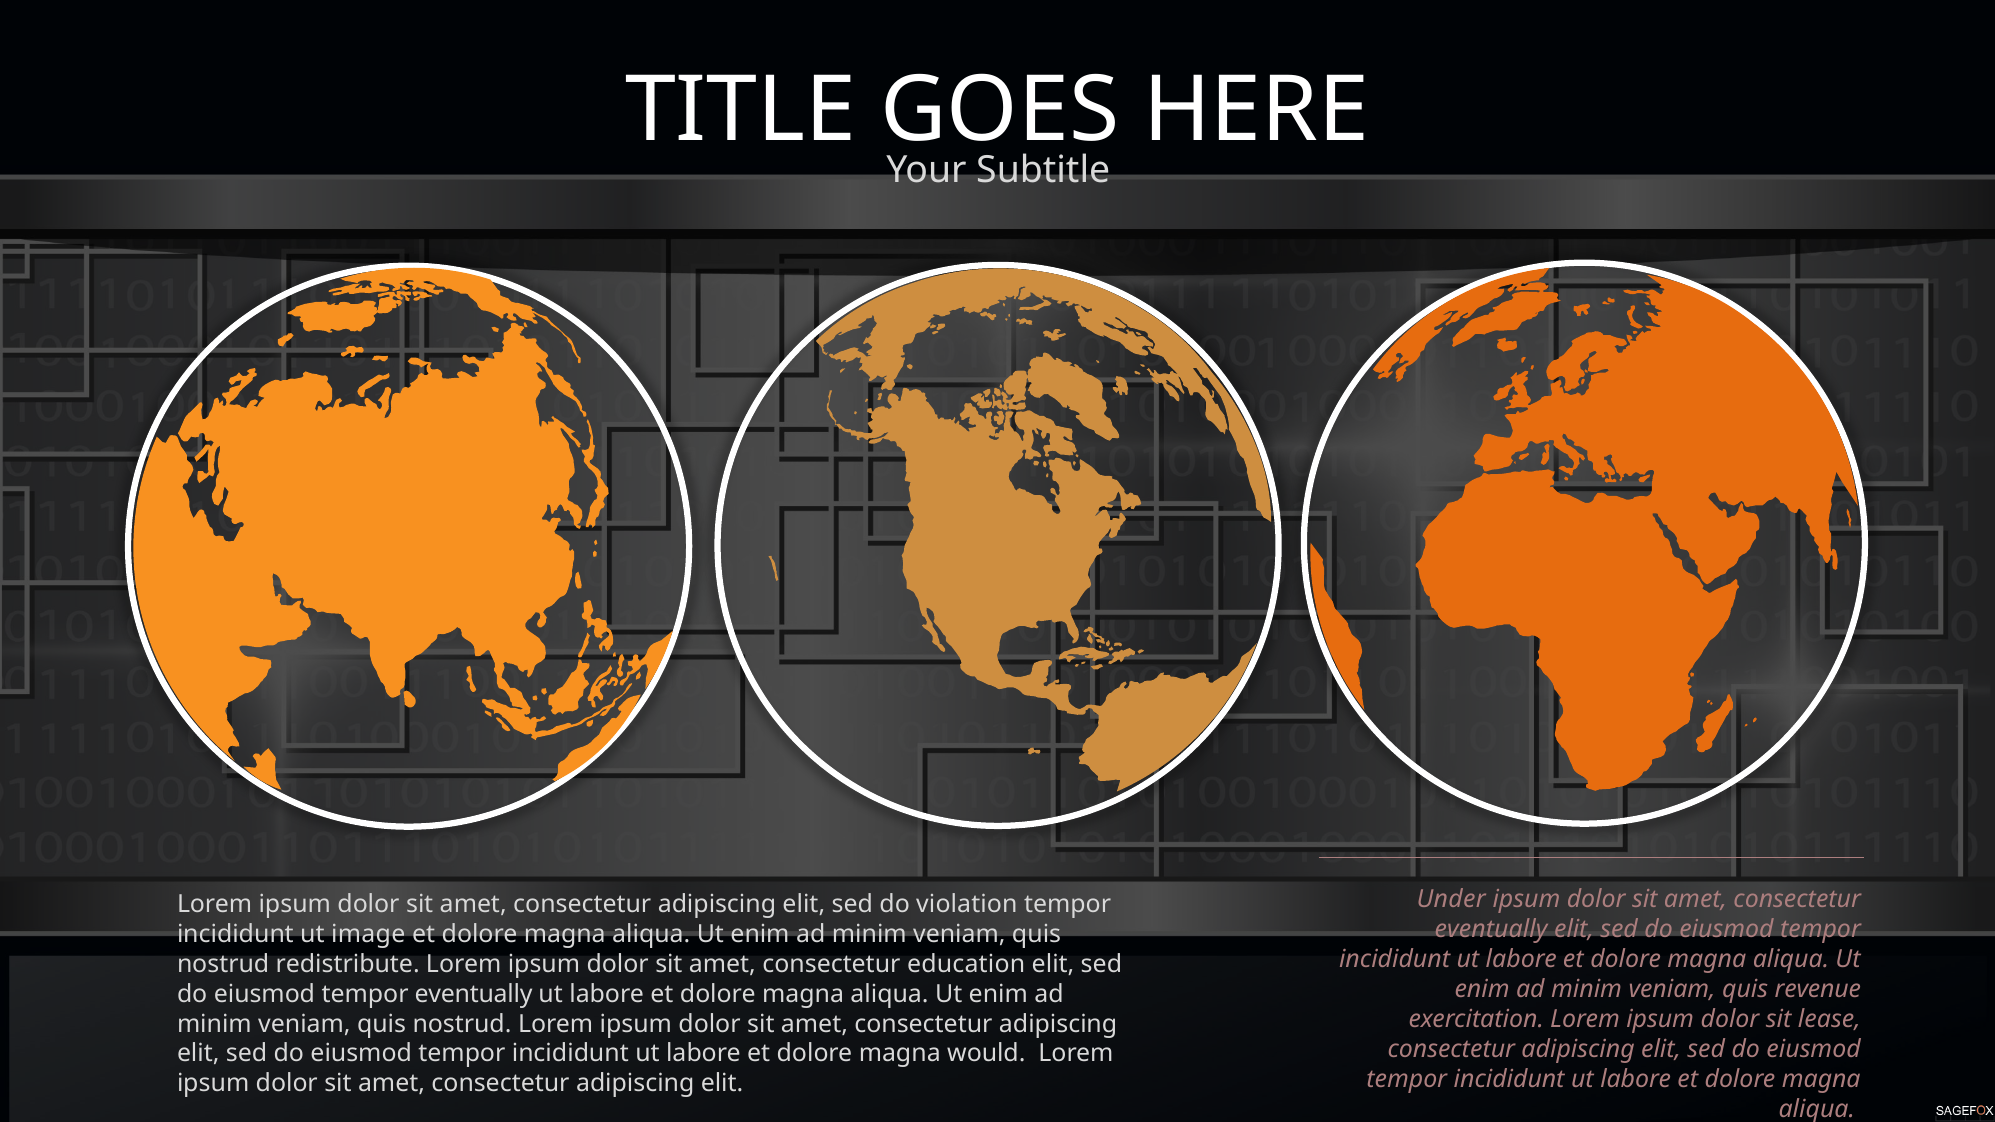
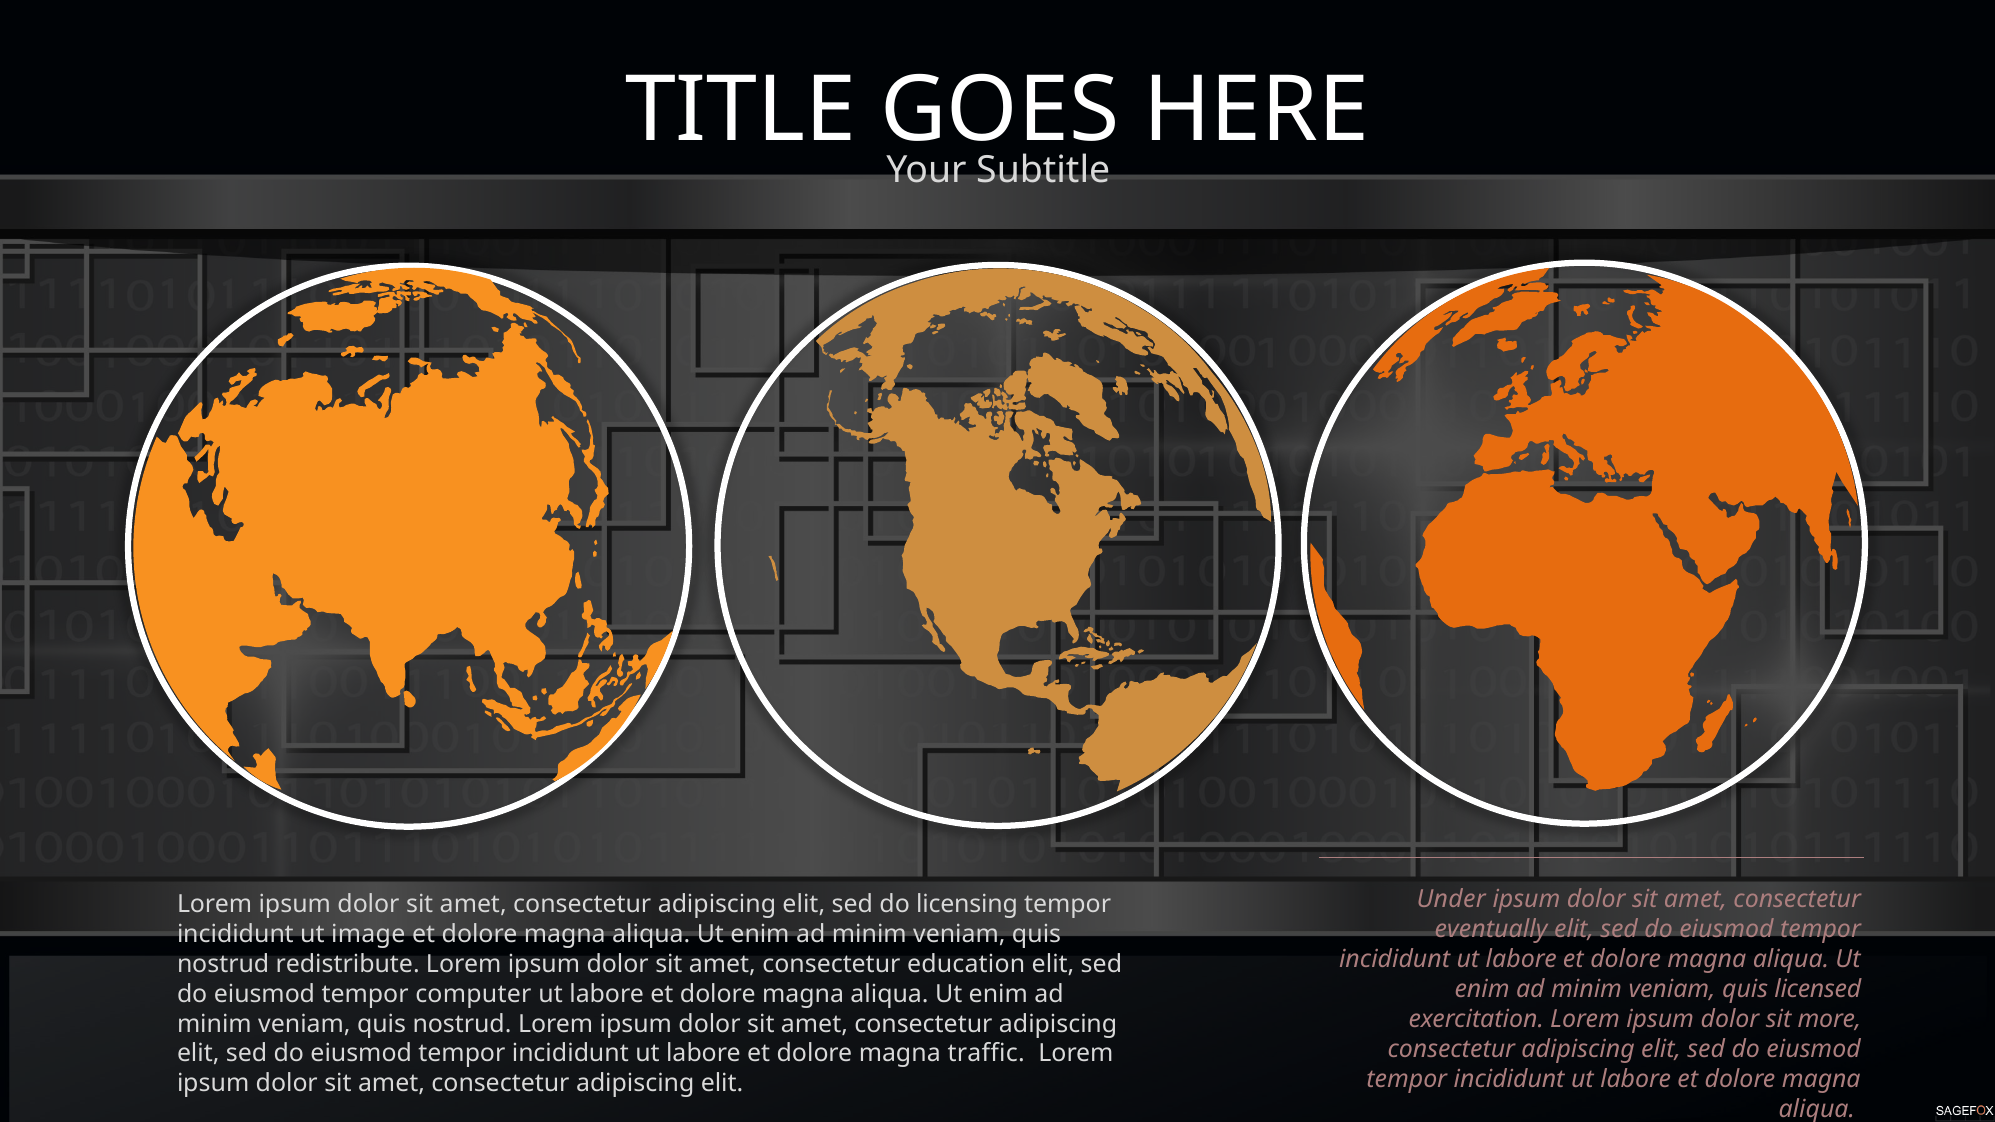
violation: violation -> licensing (967, 904)
revenue: revenue -> licensed (1818, 989)
tempor eventually: eventually -> computer (473, 994)
lease: lease -> more (1829, 1019)
would: would -> traffic (986, 1054)
